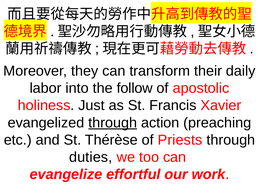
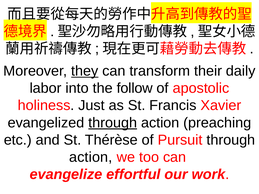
they underline: none -> present (85, 71)
Priests: Priests -> Pursuit (180, 140)
duties: duties -> action (91, 157)
